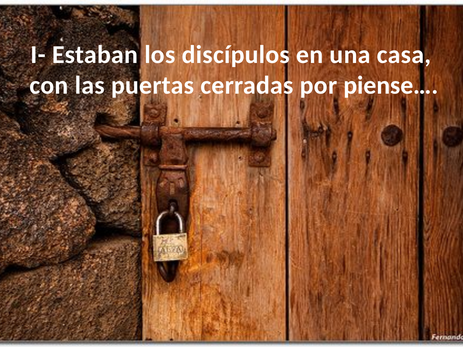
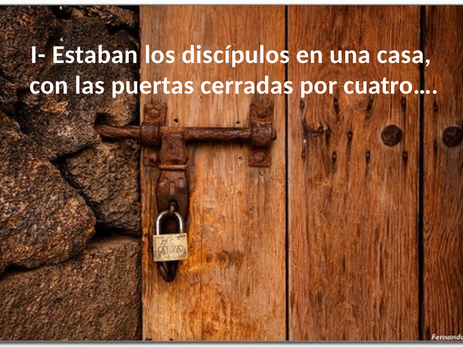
piense…: piense… -> cuatro… (391, 85)
